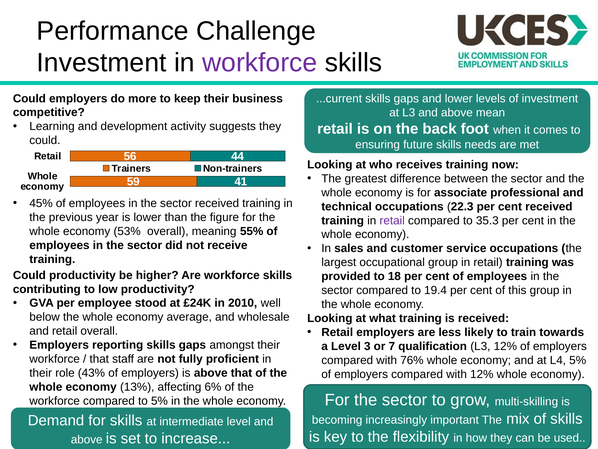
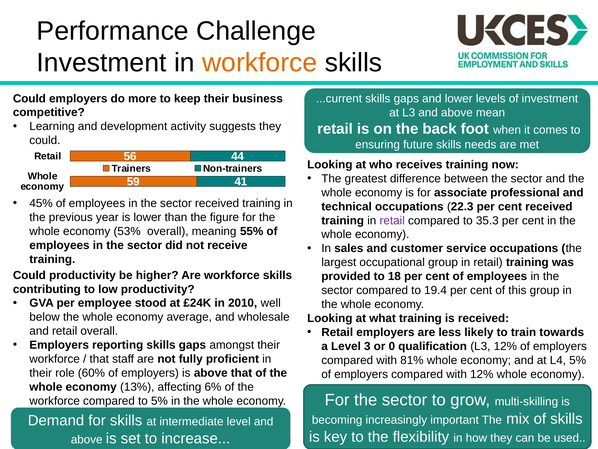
workforce colour: purple -> orange (260, 63)
7: 7 -> 0 (392, 346)
76%: 76% -> 81% (412, 360)
43%: 43% -> 60% (91, 373)
